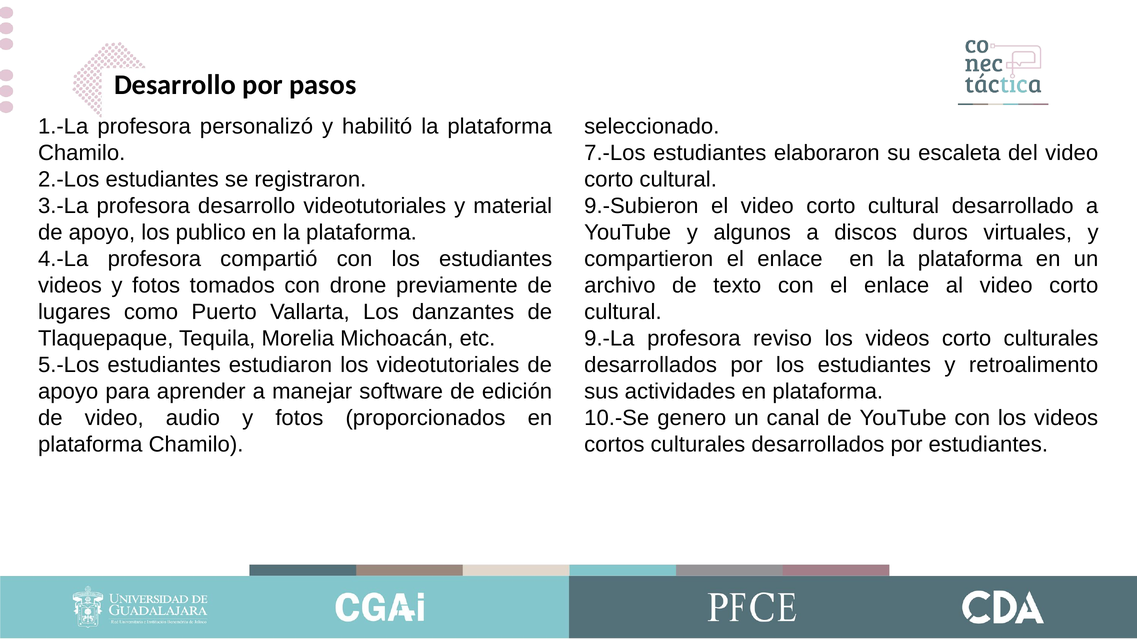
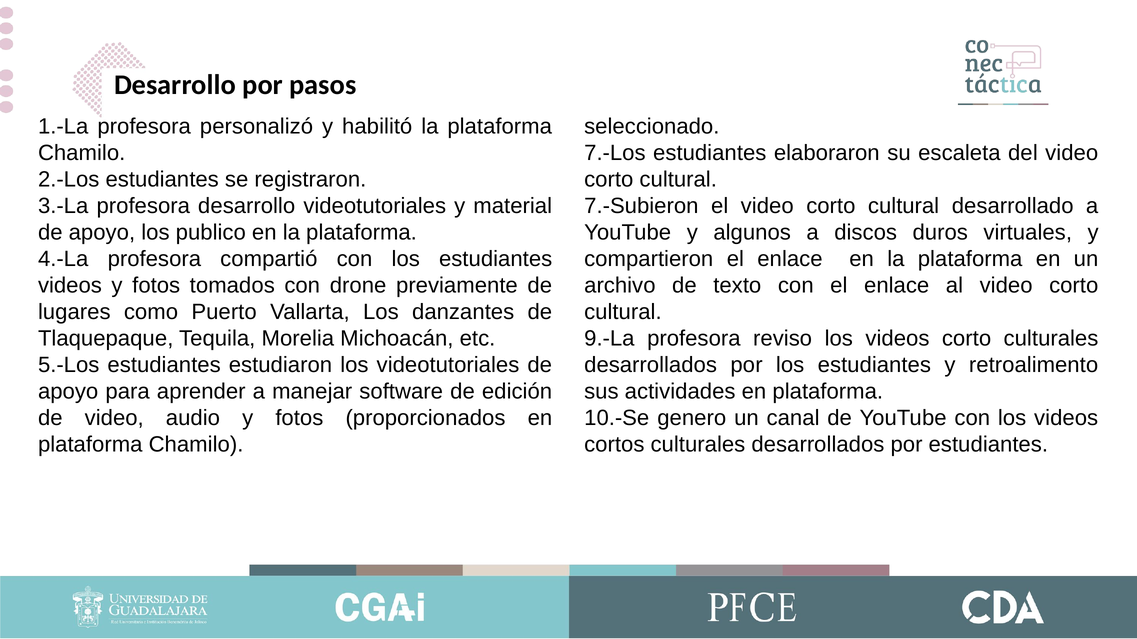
9.-Subieron: 9.-Subieron -> 7.-Subieron (641, 206)
